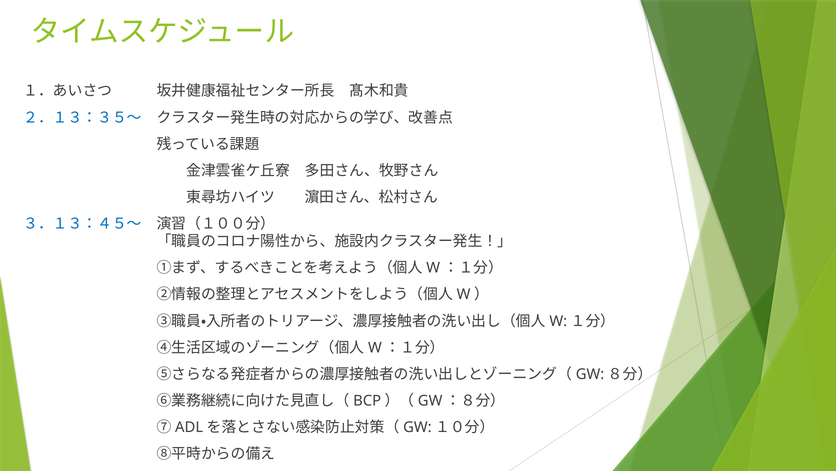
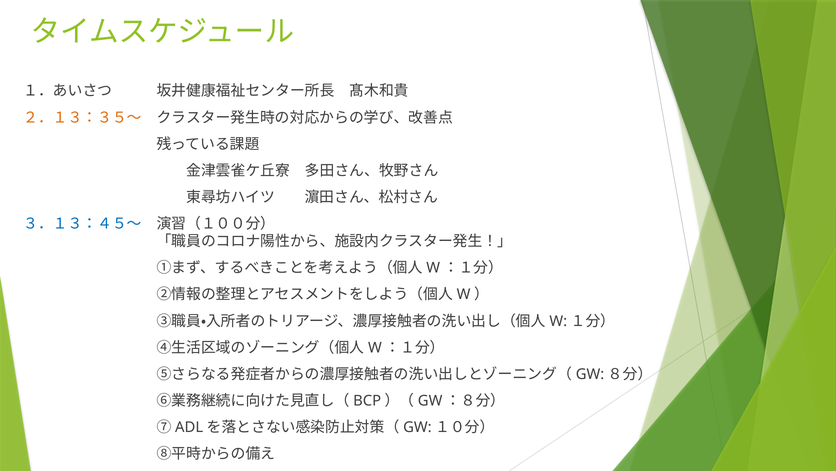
２．１３：３５～ colour: blue -> orange (82, 117)
